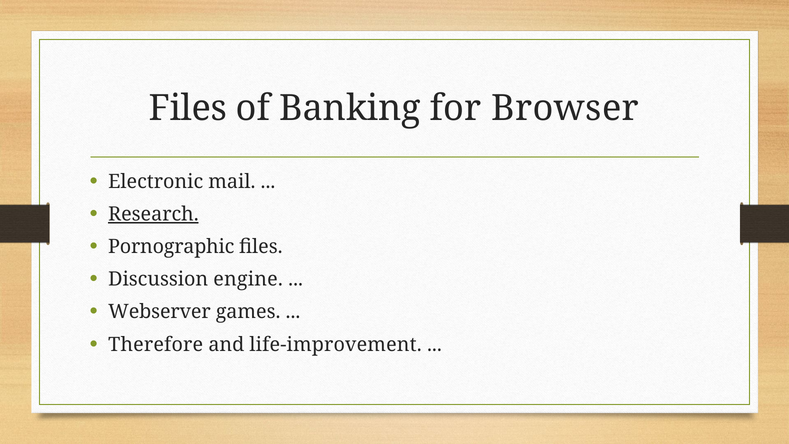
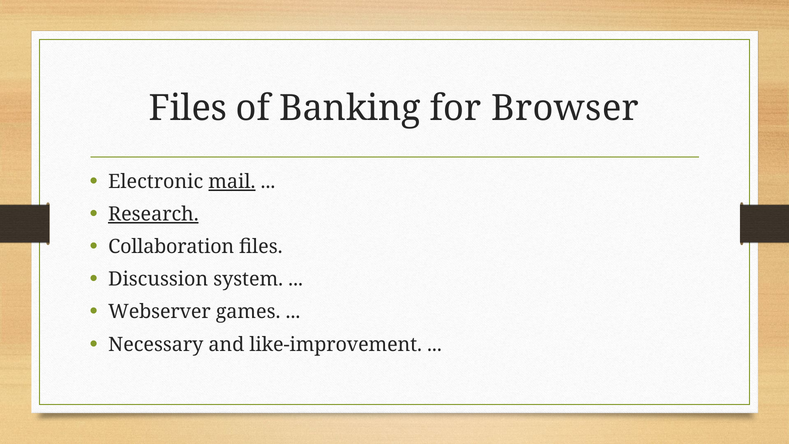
mail underline: none -> present (232, 182)
Pornographic: Pornographic -> Collaboration (171, 247)
engine: engine -> system (248, 279)
Therefore: Therefore -> Necessary (156, 344)
life-improvement: life-improvement -> like-improvement (336, 344)
